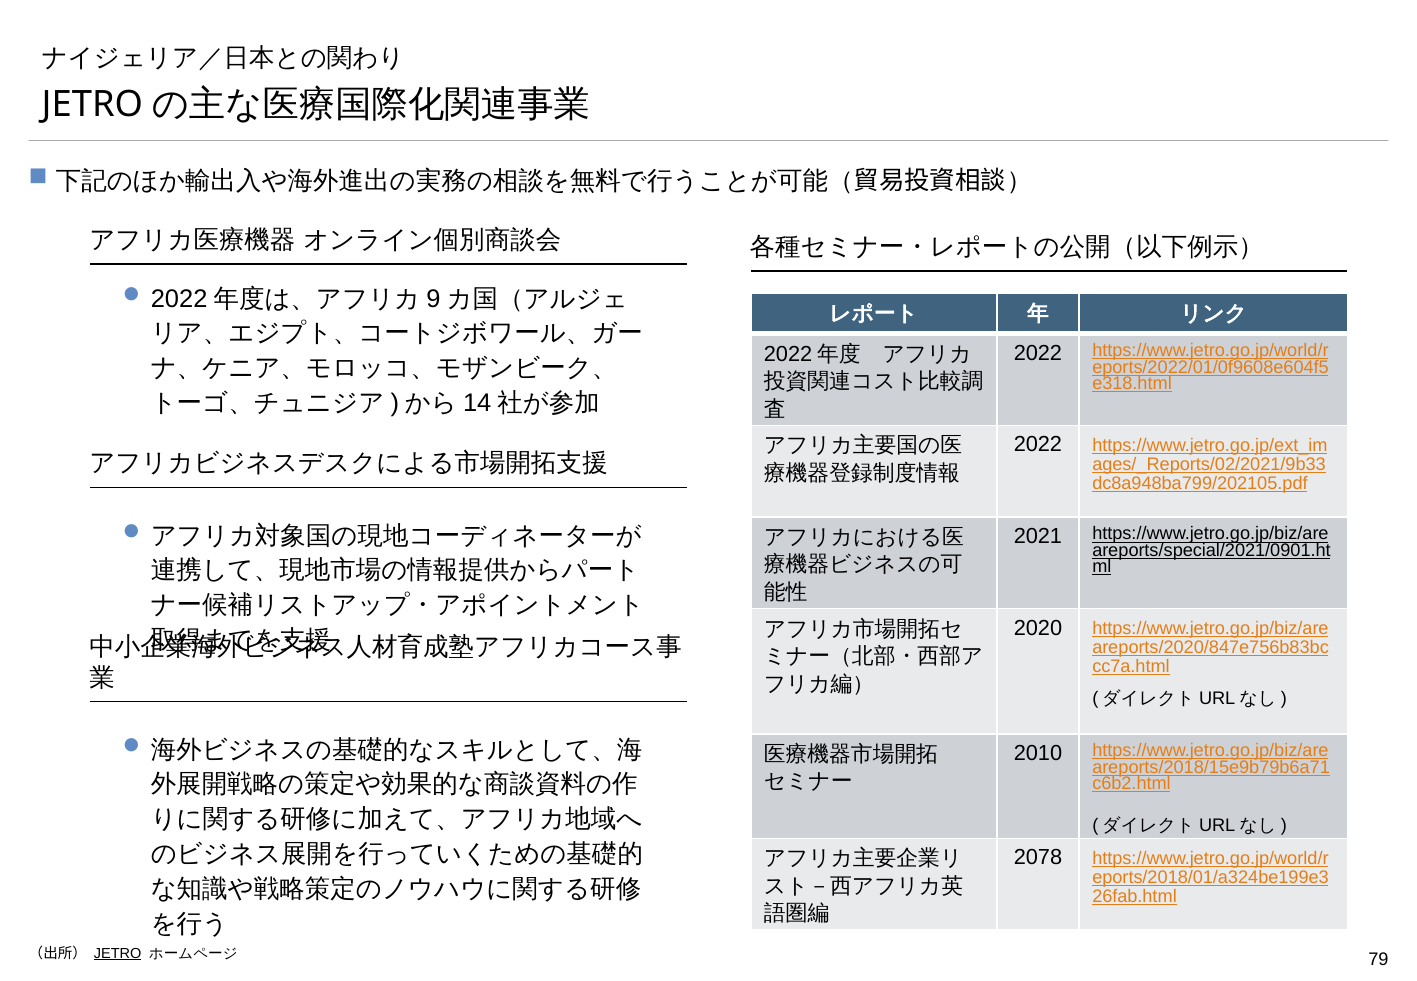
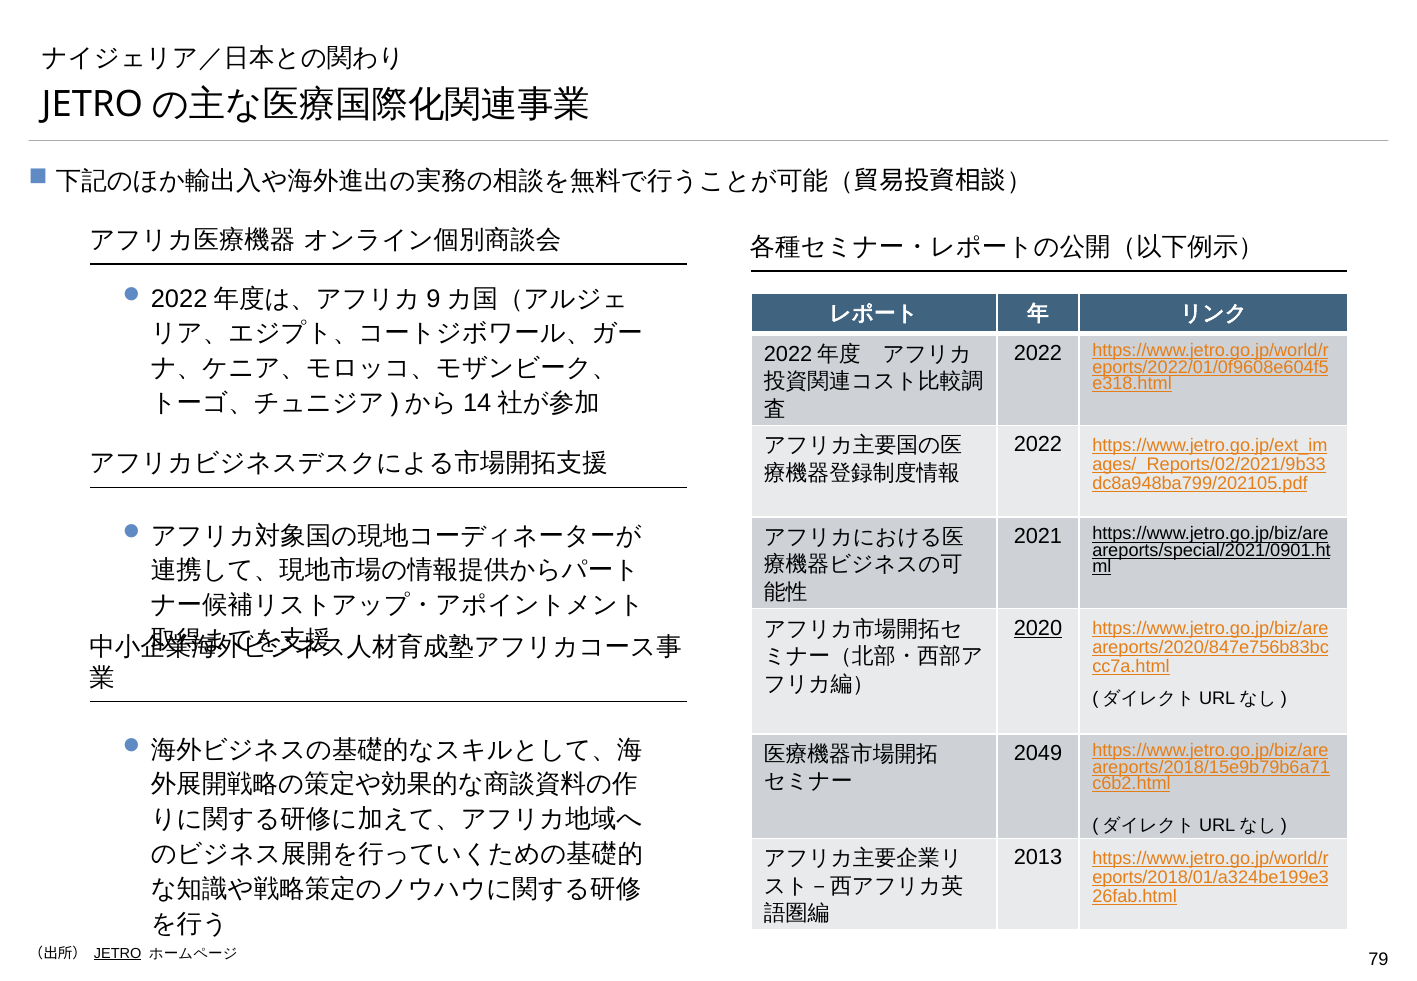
2020 underline: none -> present (1038, 628)
2010: 2010 -> 2049 (1038, 753)
2078: 2078 -> 2013 (1038, 858)
